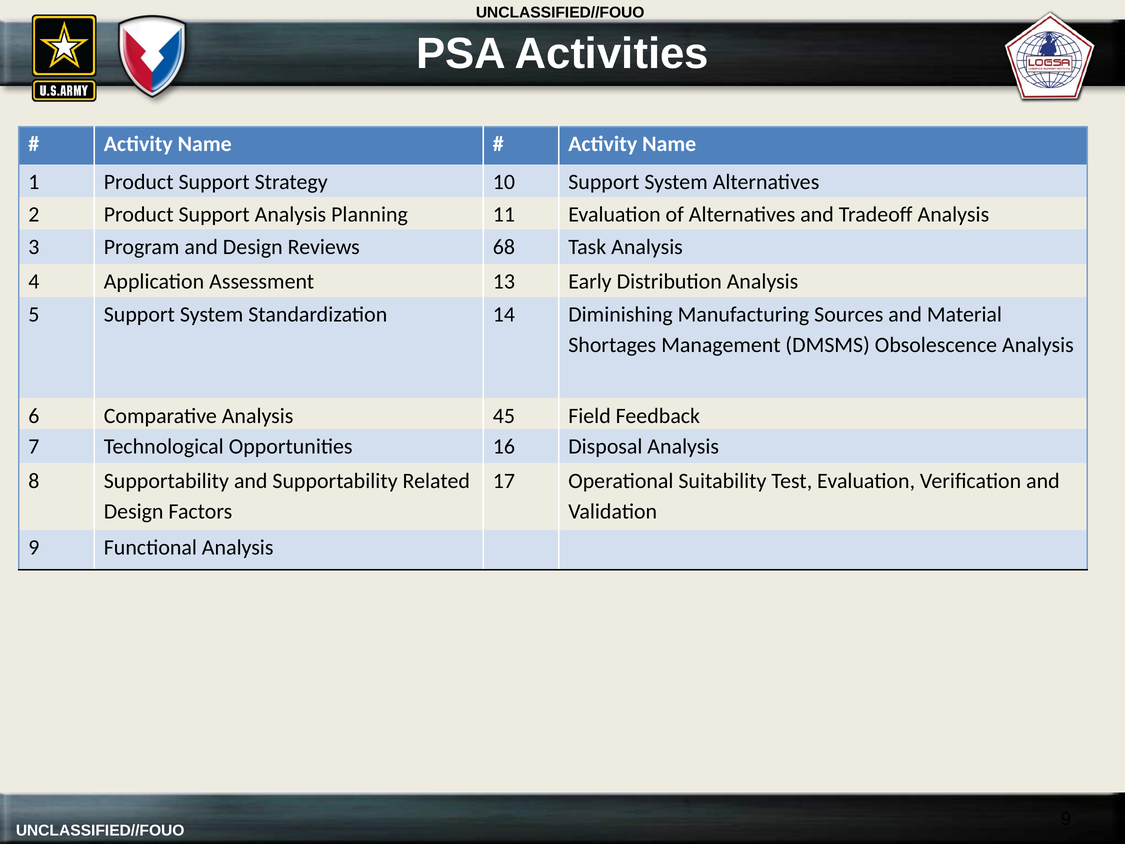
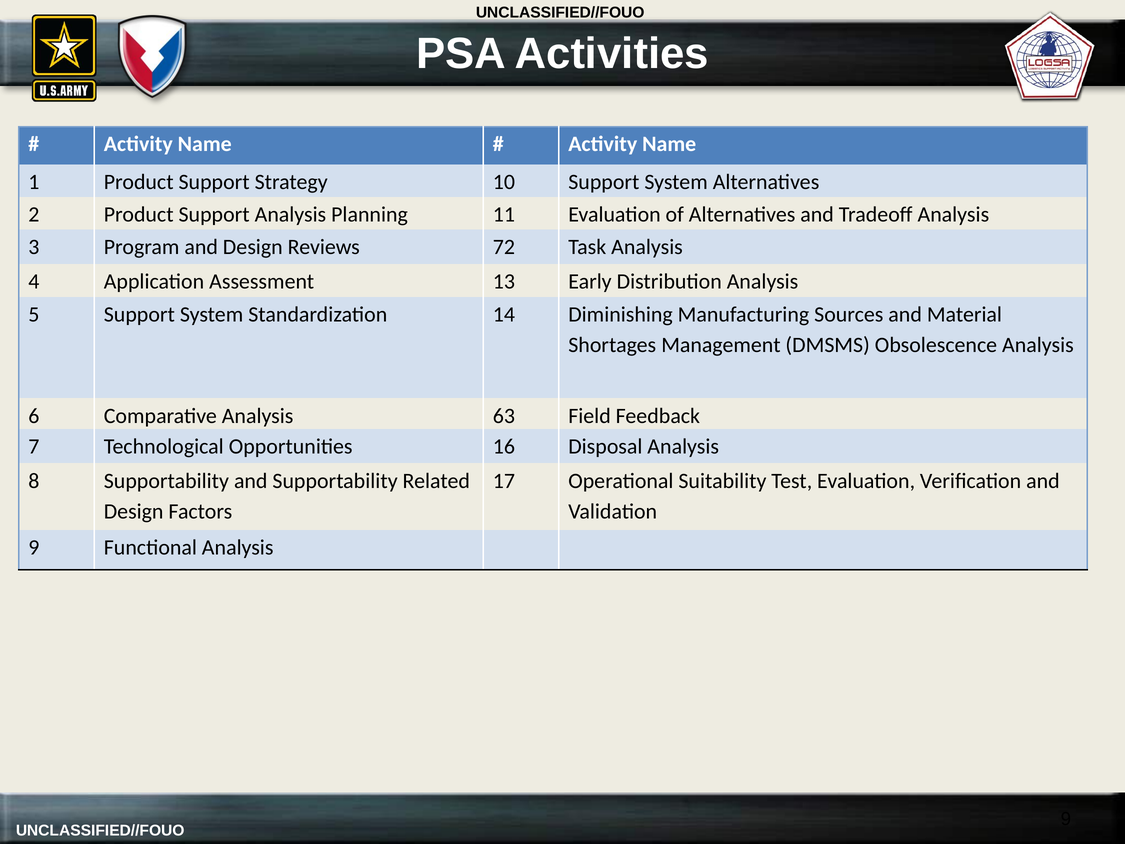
68: 68 -> 72 (504, 247)
45: 45 -> 63 (504, 416)
